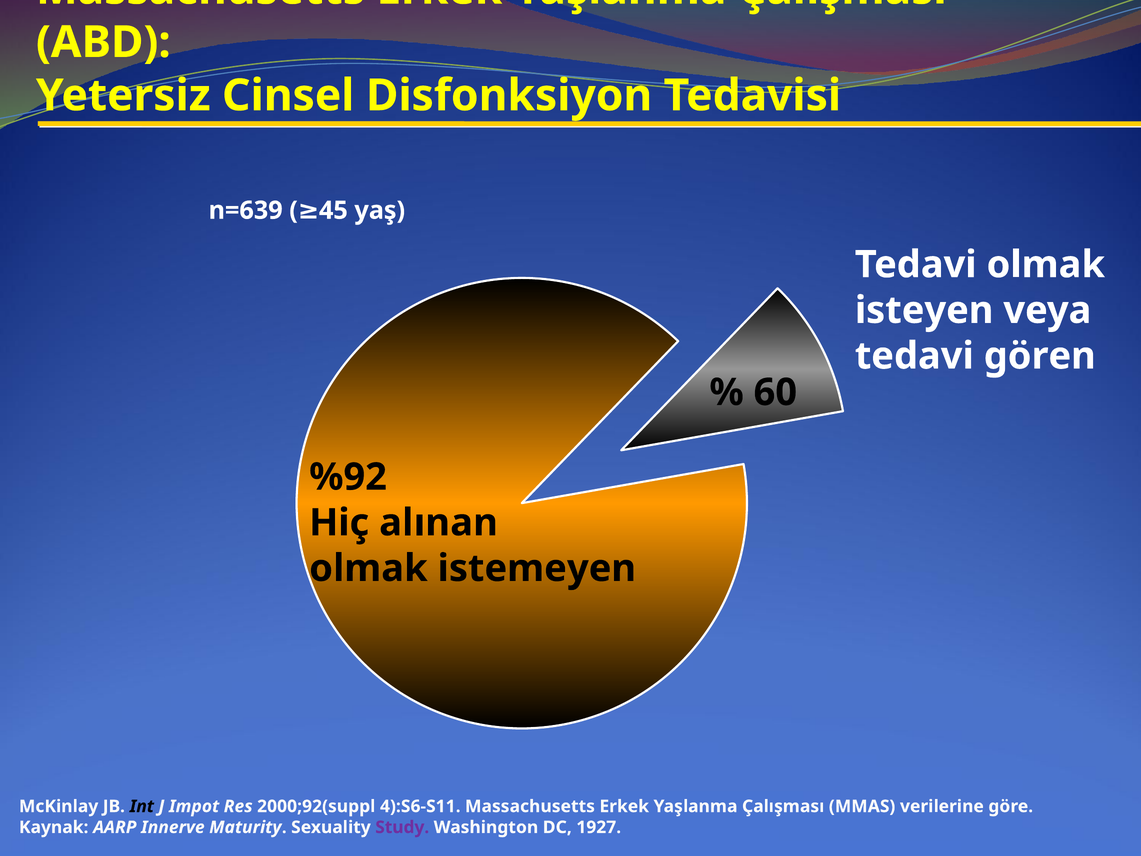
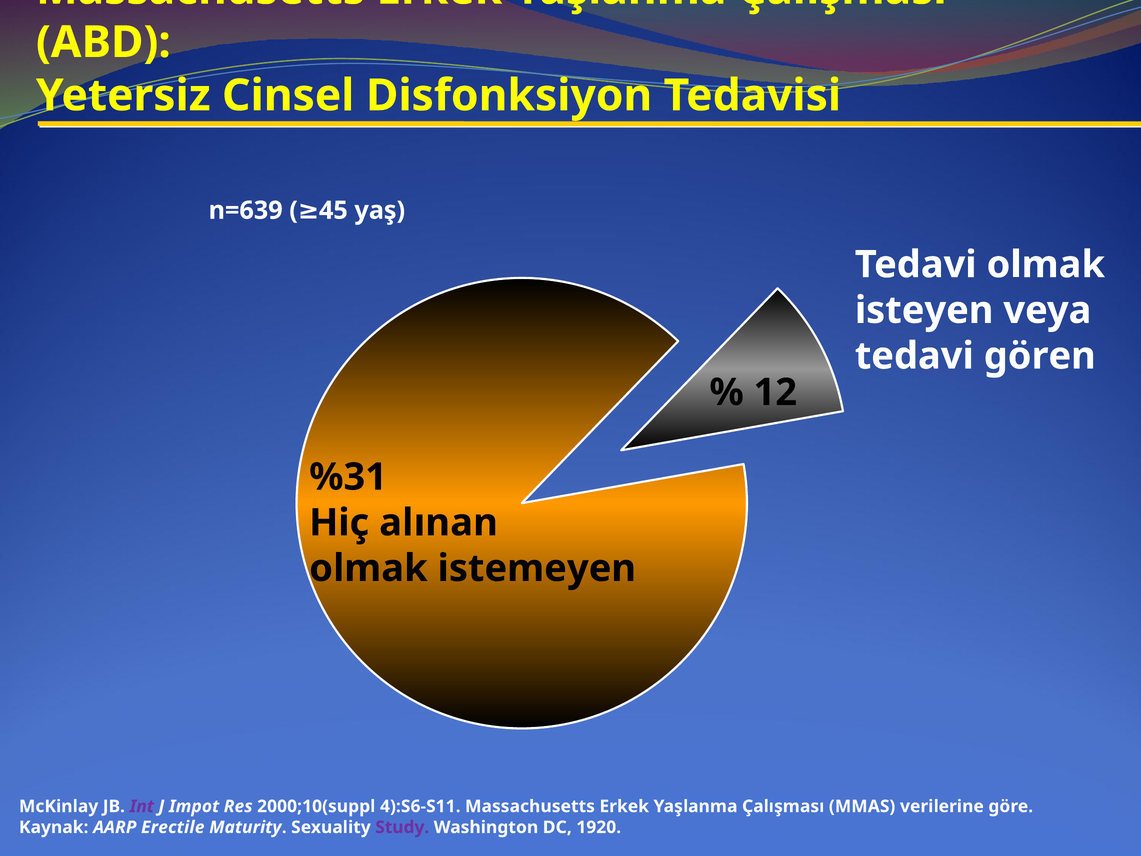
60: 60 -> 12 (775, 392)
%92: %92 -> %31 (348, 477)
Int colour: black -> purple (142, 806)
2000;92(suppl: 2000;92(suppl -> 2000;10(suppl (316, 806)
Innerve: Innerve -> Erectile (173, 827)
1927: 1927 -> 1920 (599, 827)
